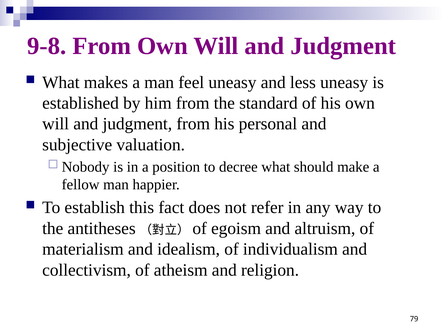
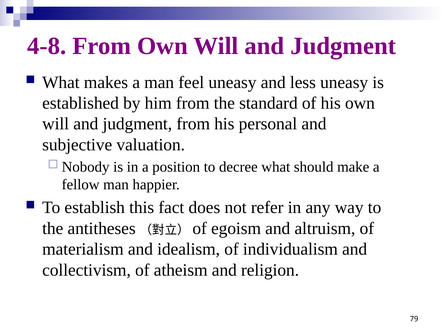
9-8: 9-8 -> 4-8 (47, 46)
